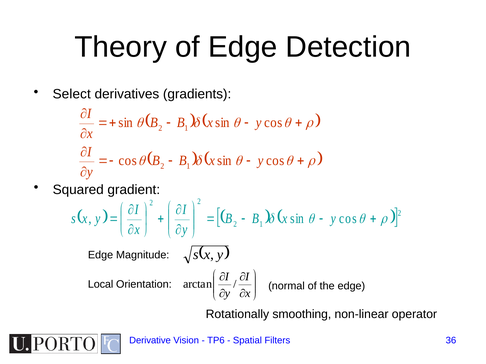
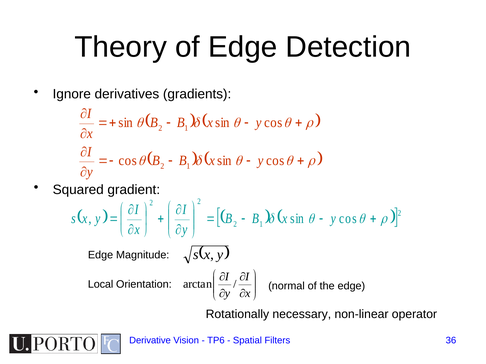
Select: Select -> Ignore (72, 94)
smoothing: smoothing -> necessary (302, 314)
